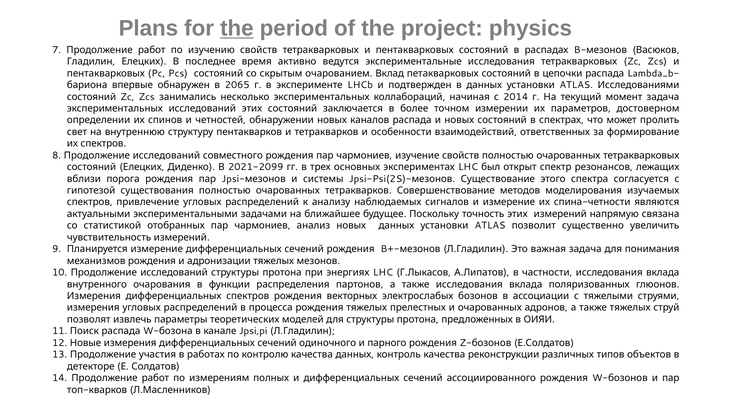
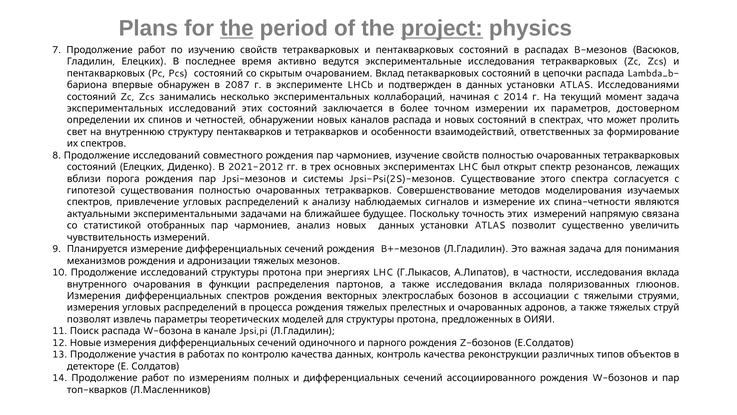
project underline: none -> present (442, 28)
2065: 2065 -> 2087 (237, 85)
2021-2099: 2021-2099 -> 2021-2012 (256, 167)
